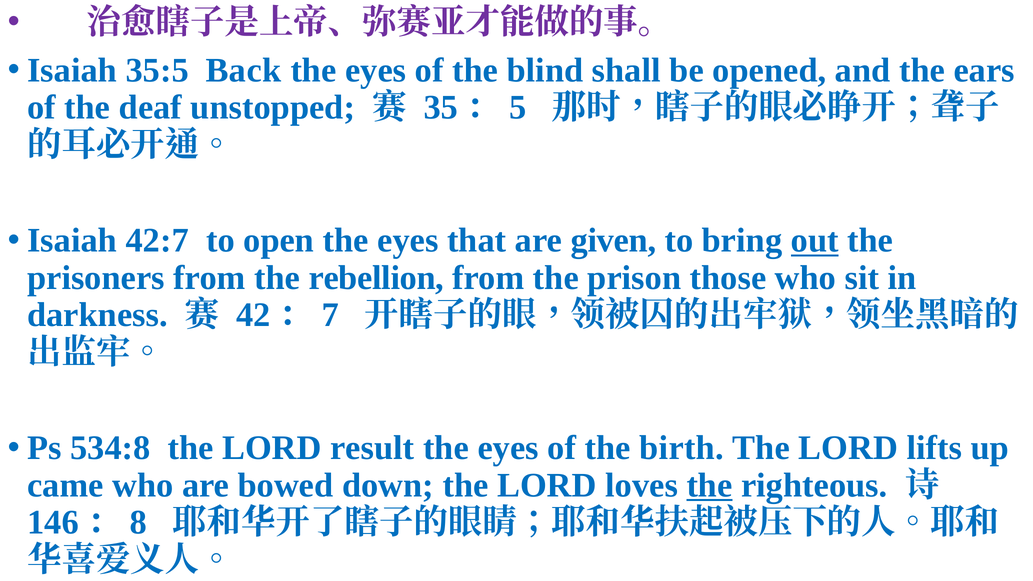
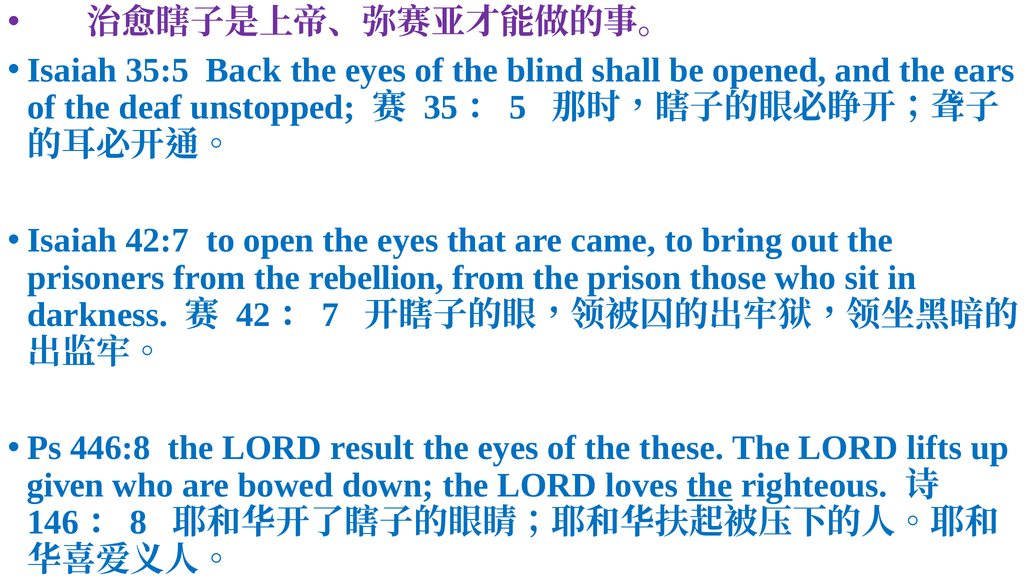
given: given -> came (613, 241)
out underline: present -> none (815, 241)
534:8: 534:8 -> 446:8 (110, 448)
birth: birth -> these (682, 448)
came: came -> given (65, 485)
